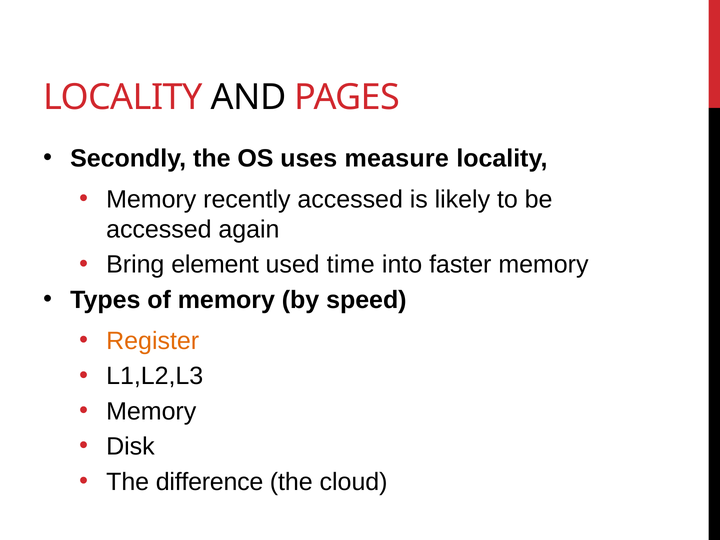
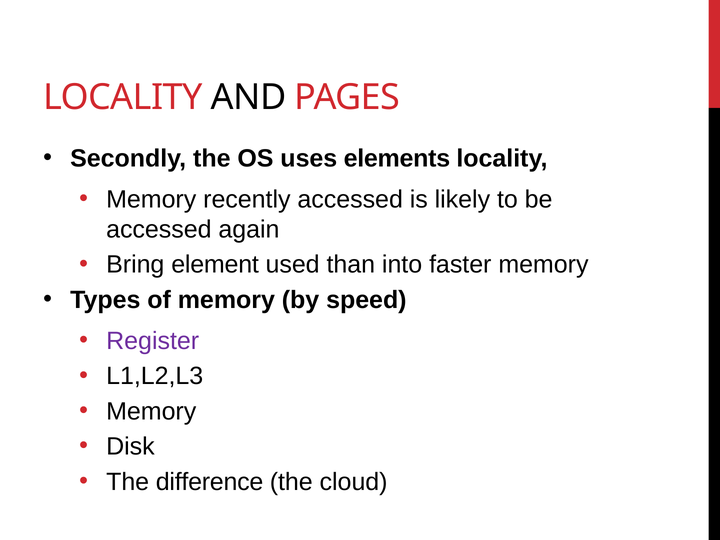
measure: measure -> elements (397, 158)
time: time -> than (351, 265)
Register colour: orange -> purple (153, 341)
